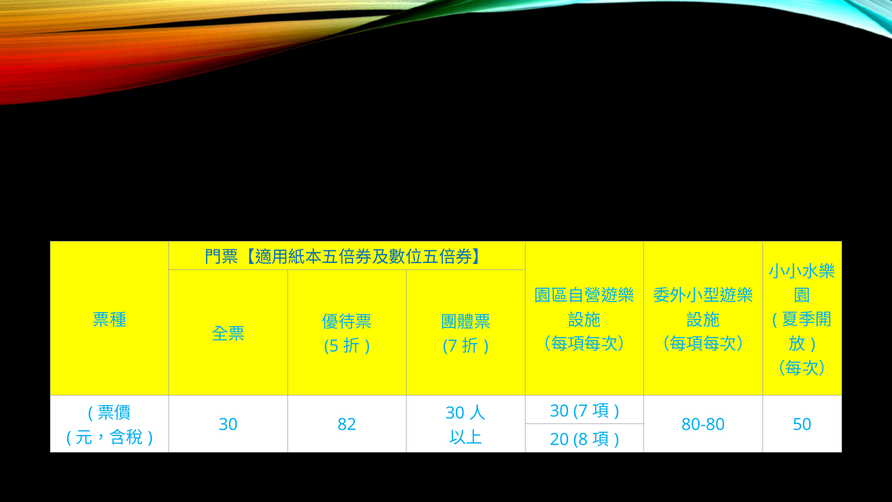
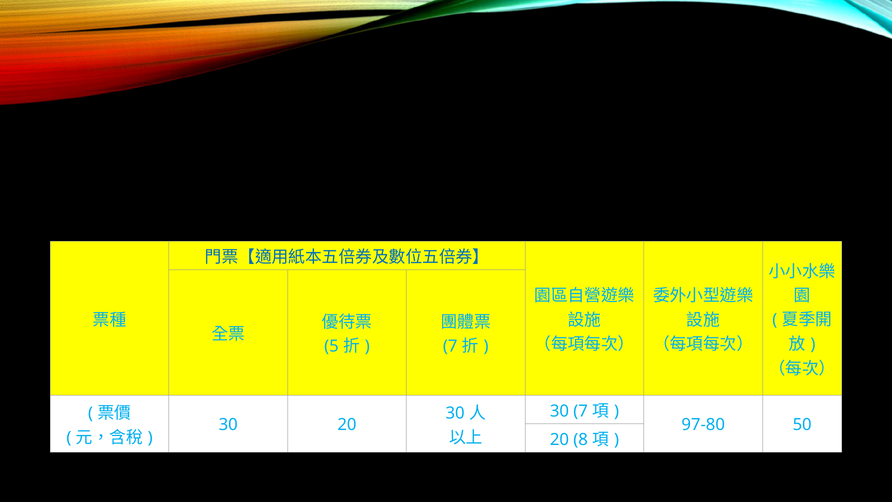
30 82: 82 -> 20 (347, 424)
80-80: 80-80 -> 97-80 (703, 424)
